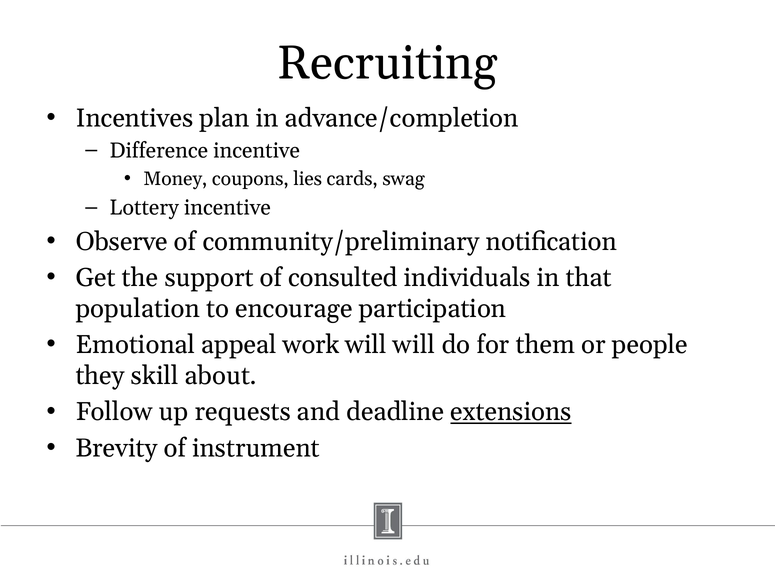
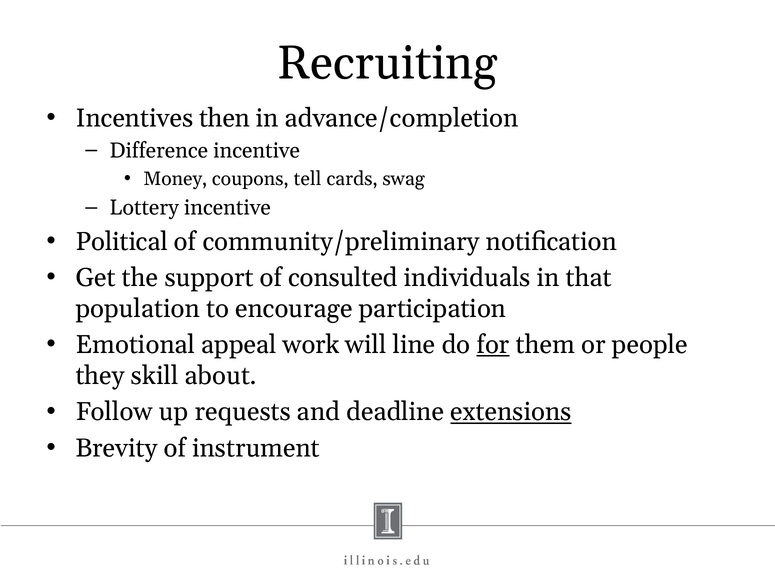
plan: plan -> then (225, 118)
lies: lies -> tell (308, 179)
Observe: Observe -> Political (122, 242)
will will: will -> line (414, 345)
for underline: none -> present (493, 345)
